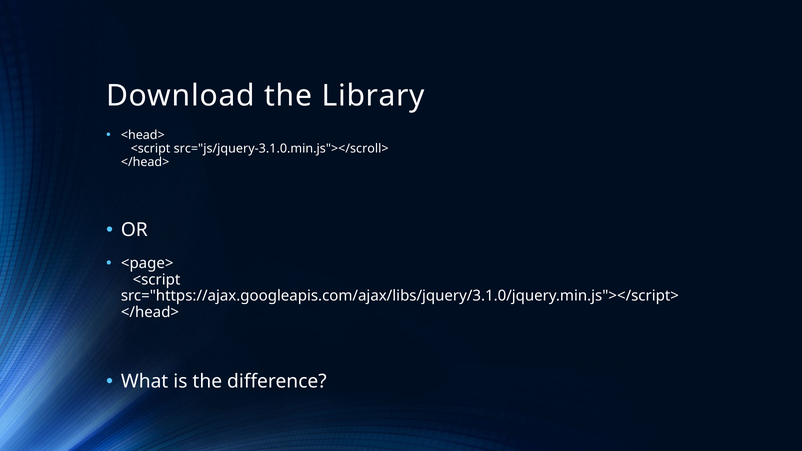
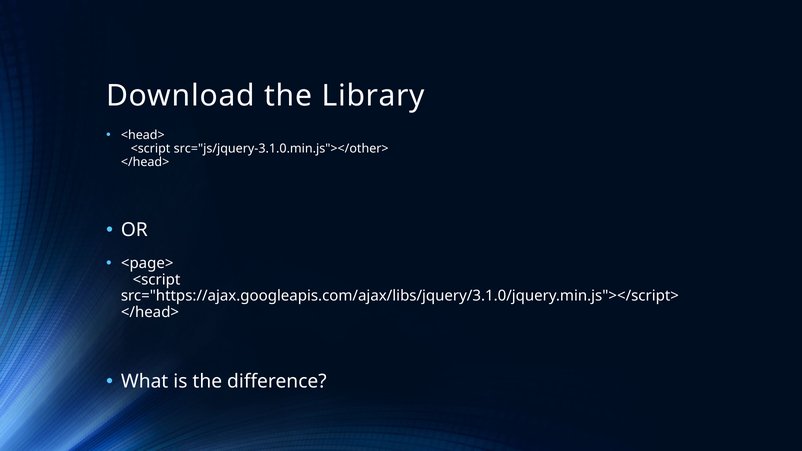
src="js/jquery-3.1.0.min.js"></scroll>: src="js/jquery-3.1.0.min.js"></scroll> -> src="js/jquery-3.1.0.min.js"></other> (281, 149)
